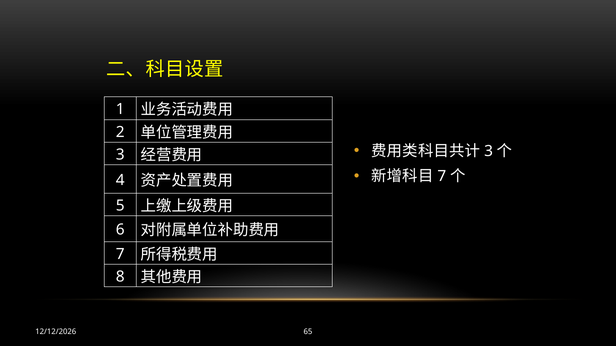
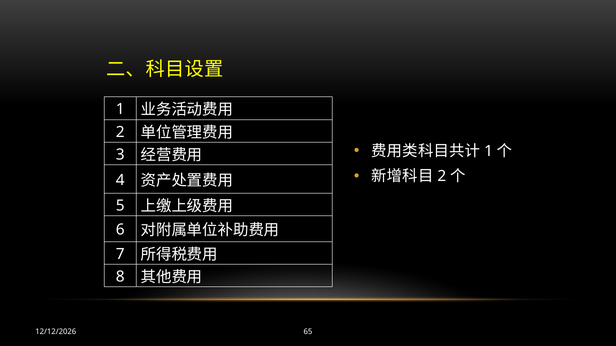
3: 3 -> 1 (489, 151)
7: 7 -> 2 (442, 177)
